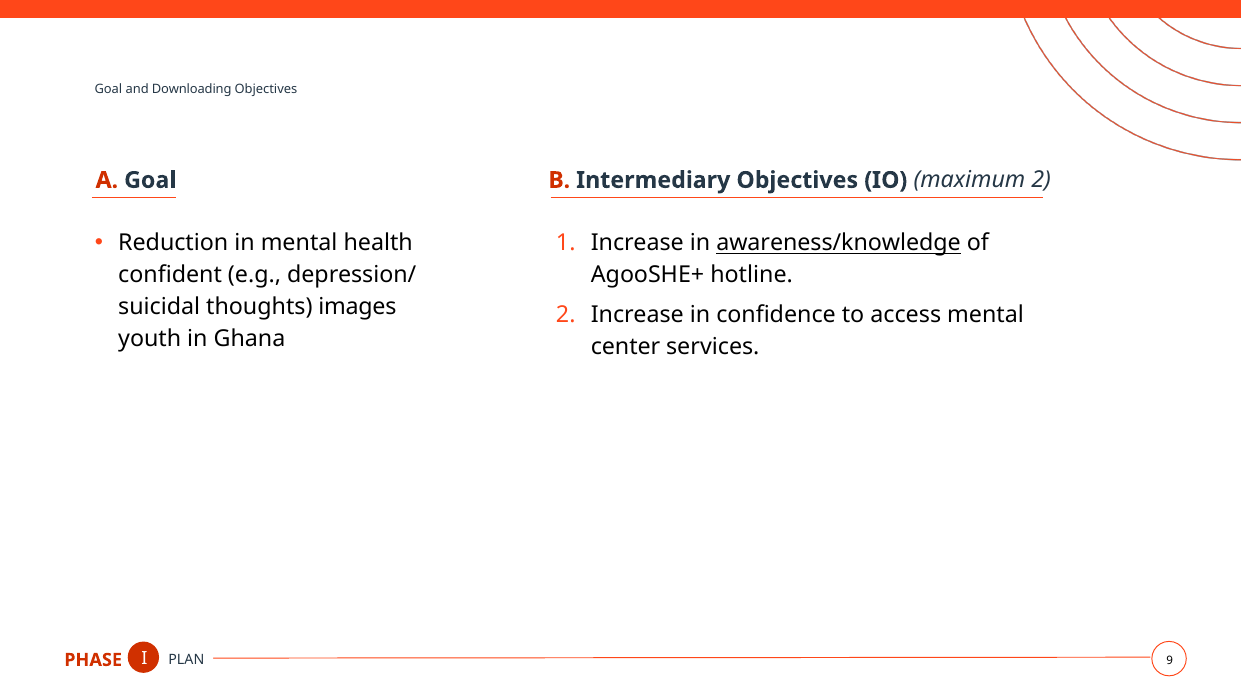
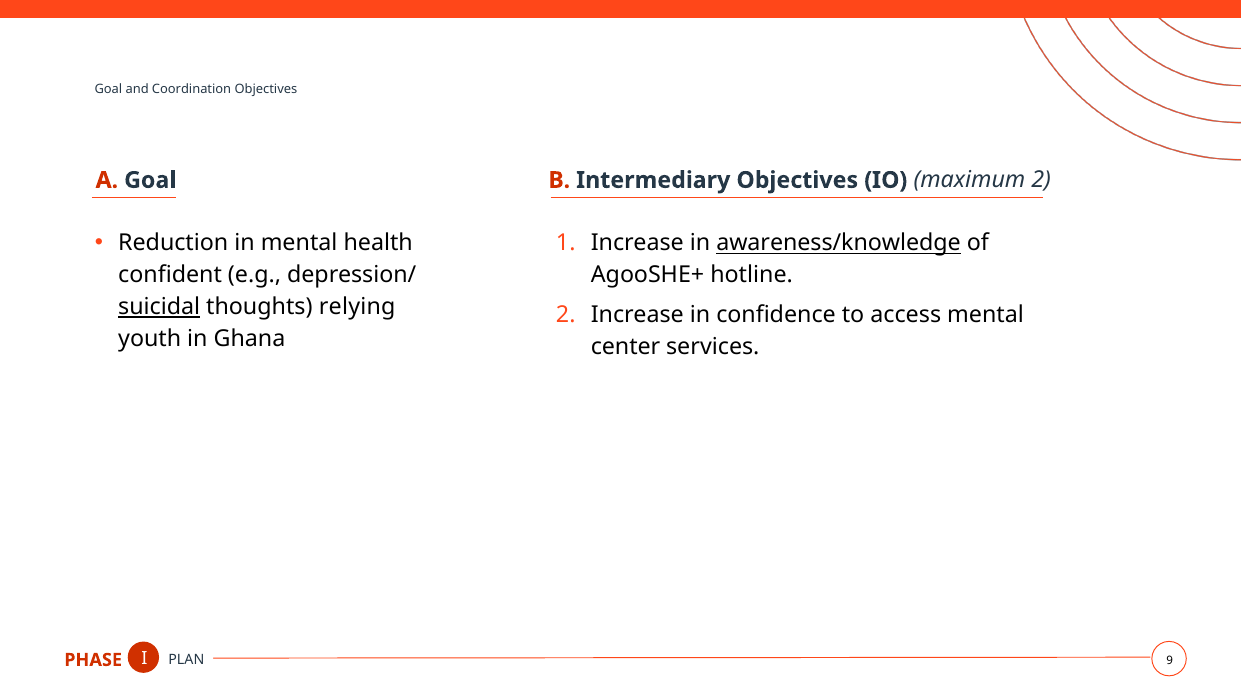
Downloading: Downloading -> Coordination (192, 90)
suicidal underline: none -> present (159, 307)
images: images -> relying (357, 307)
